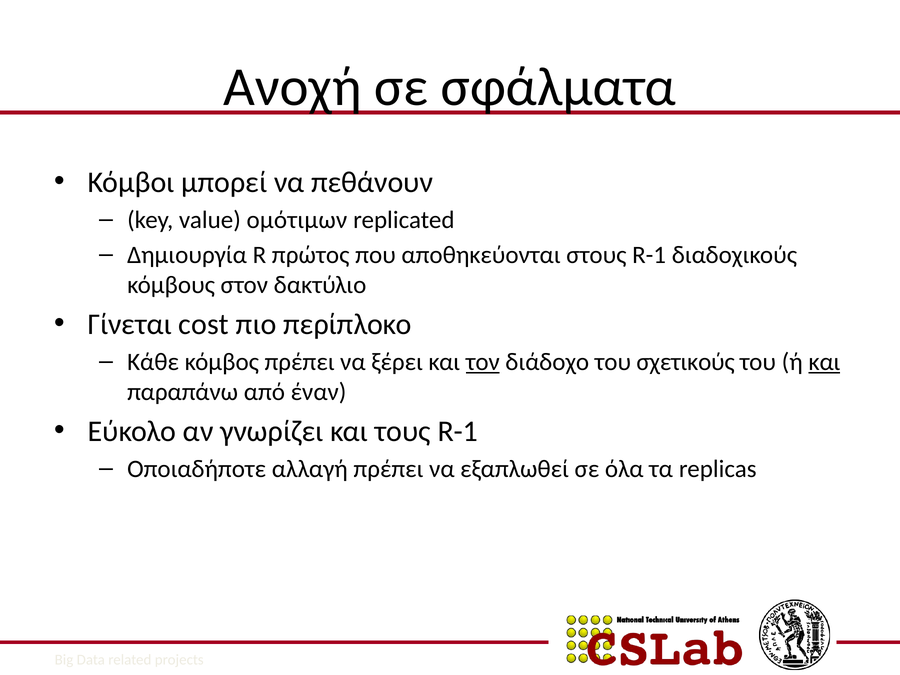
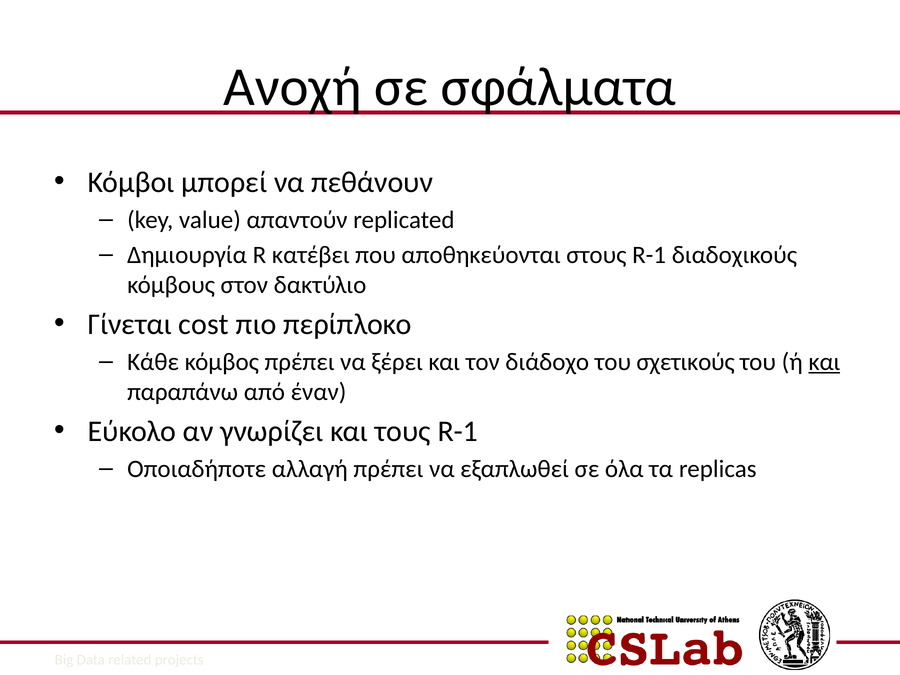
ομότιμων: ομότιμων -> απαντούν (297, 220)
πρώτος: πρώτος -> κατέβει (311, 255)
τον underline: present -> none (483, 362)
